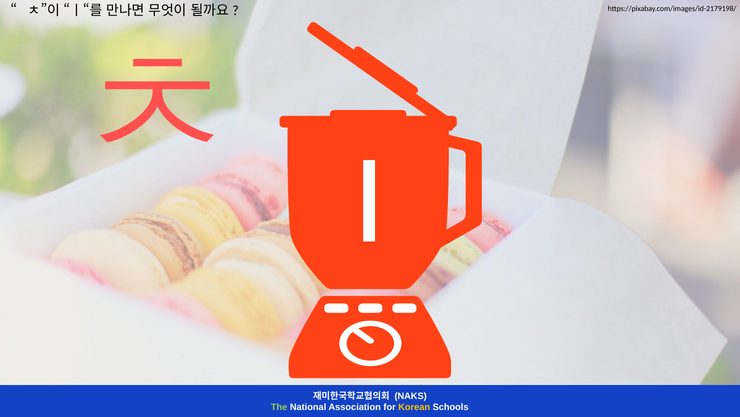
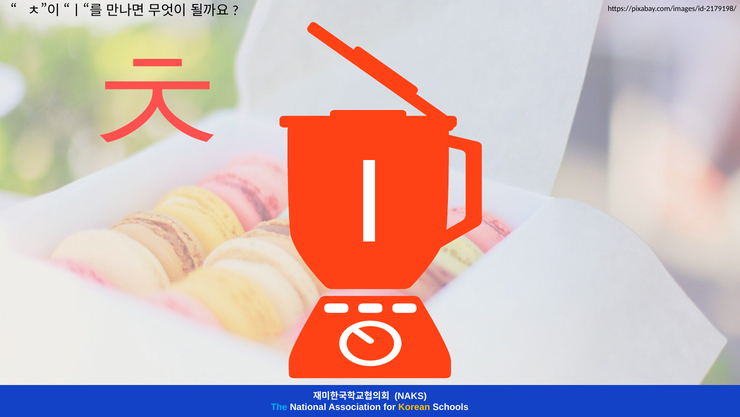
The colour: light green -> light blue (279, 406)
